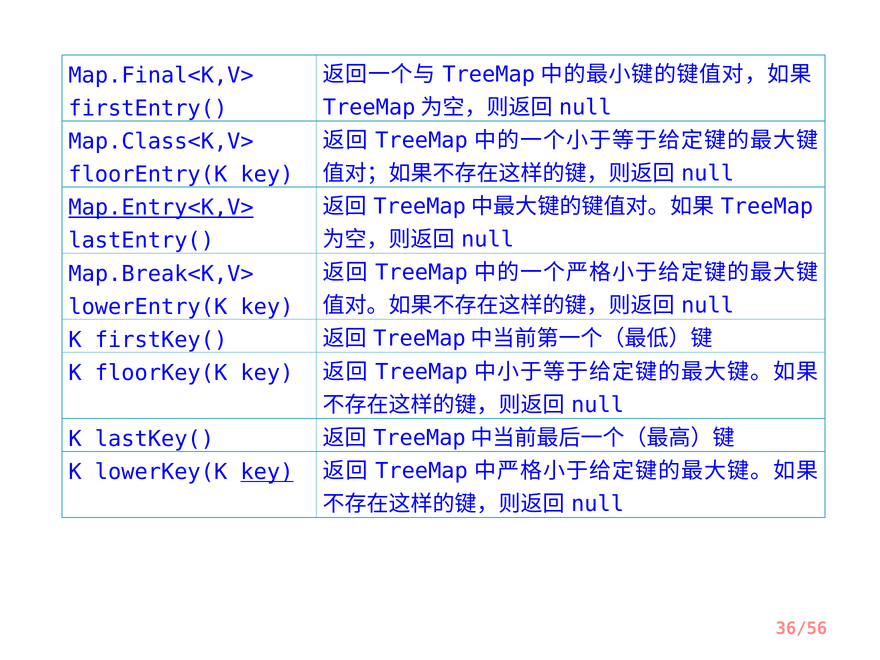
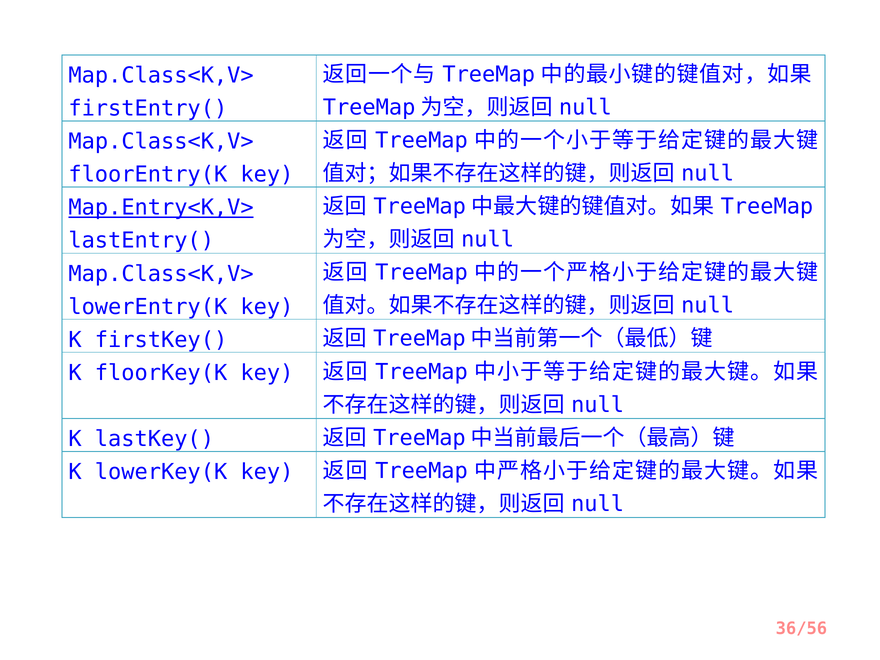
Map.Final<K,V>: Map.Final<K,V> -> Map.Class<K,V> (161, 76)
Map.Break<K,V>: Map.Break<K,V> -> Map.Class<K,V> (161, 274)
key underline: present -> none (267, 472)
